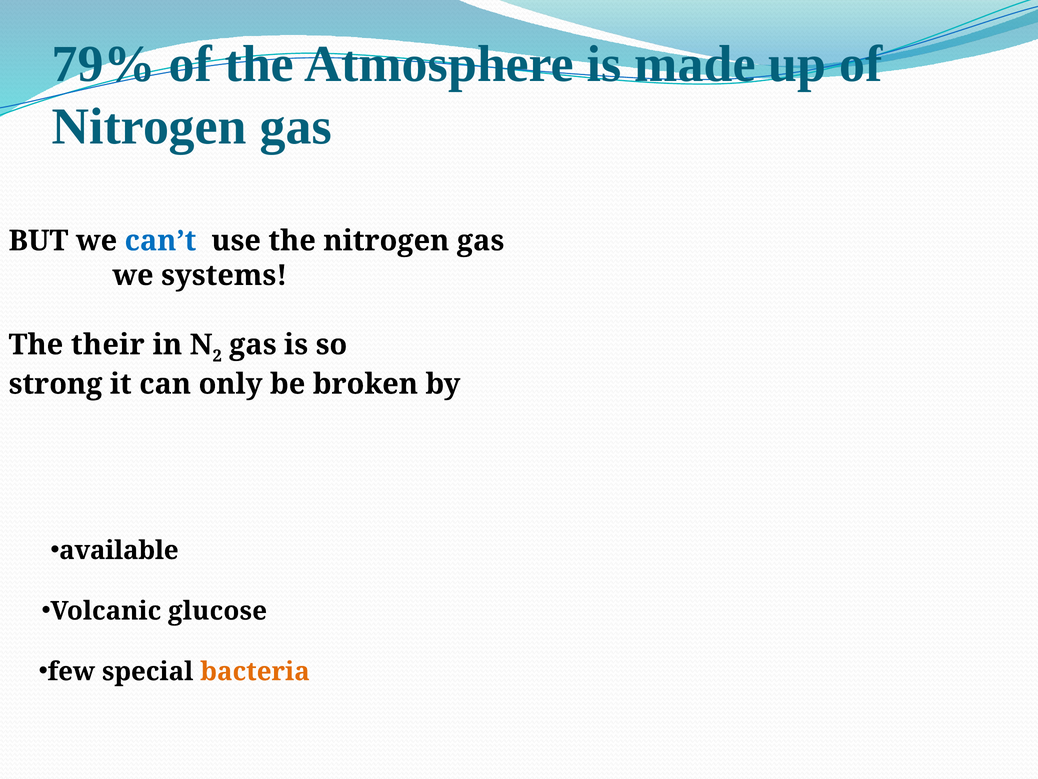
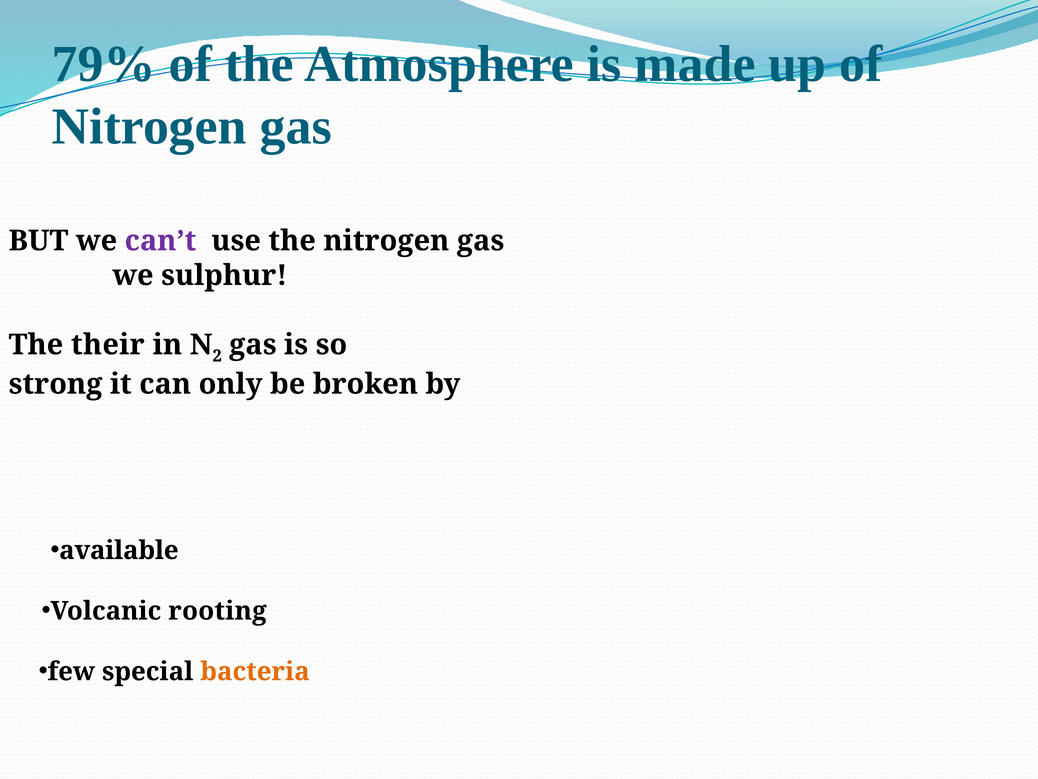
can’t colour: blue -> purple (160, 241)
systems: systems -> sulphur (224, 275)
glucose: glucose -> rooting (217, 611)
